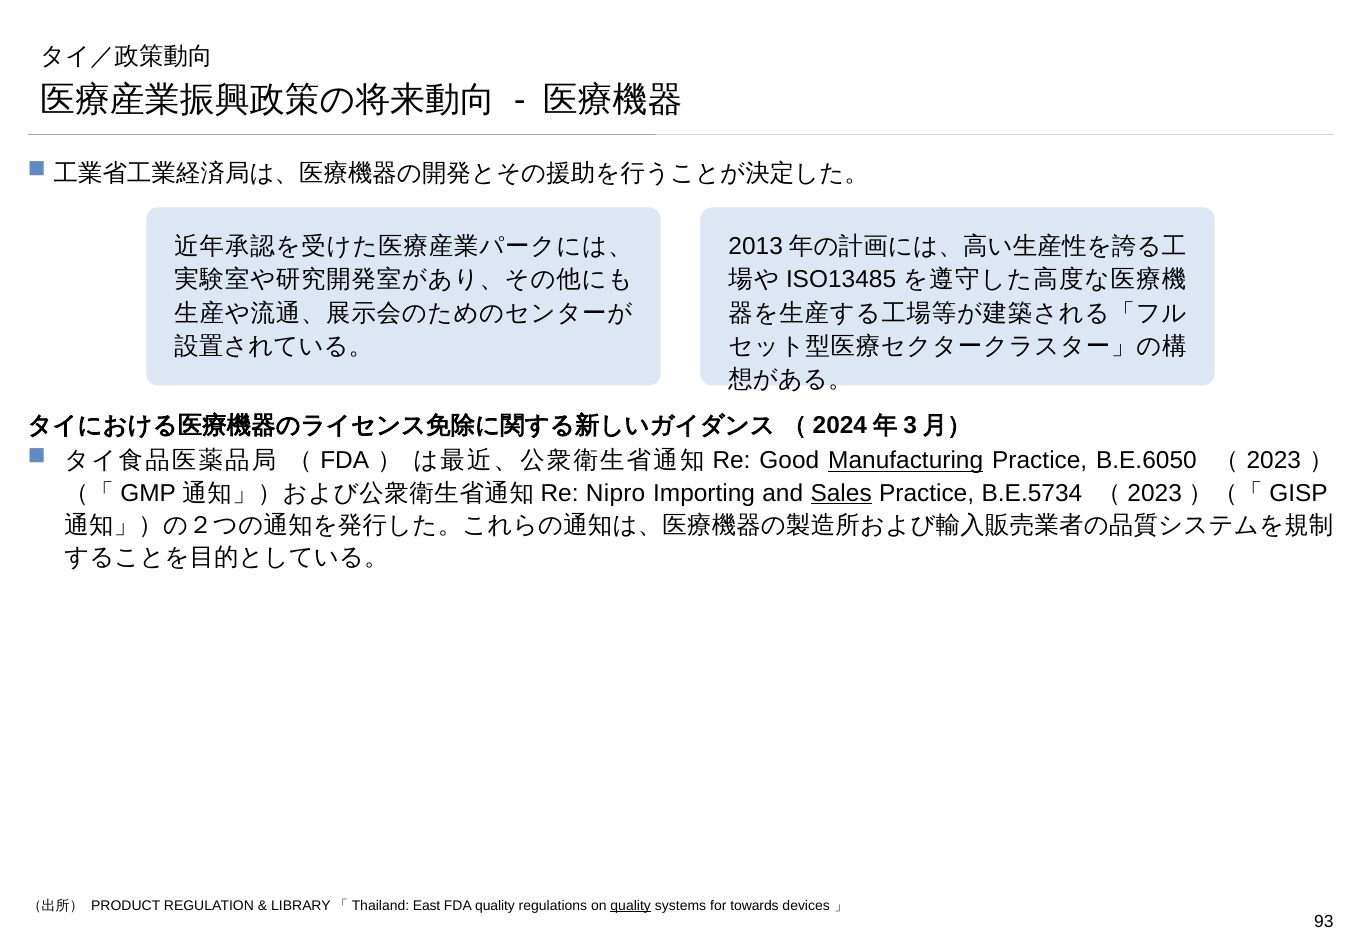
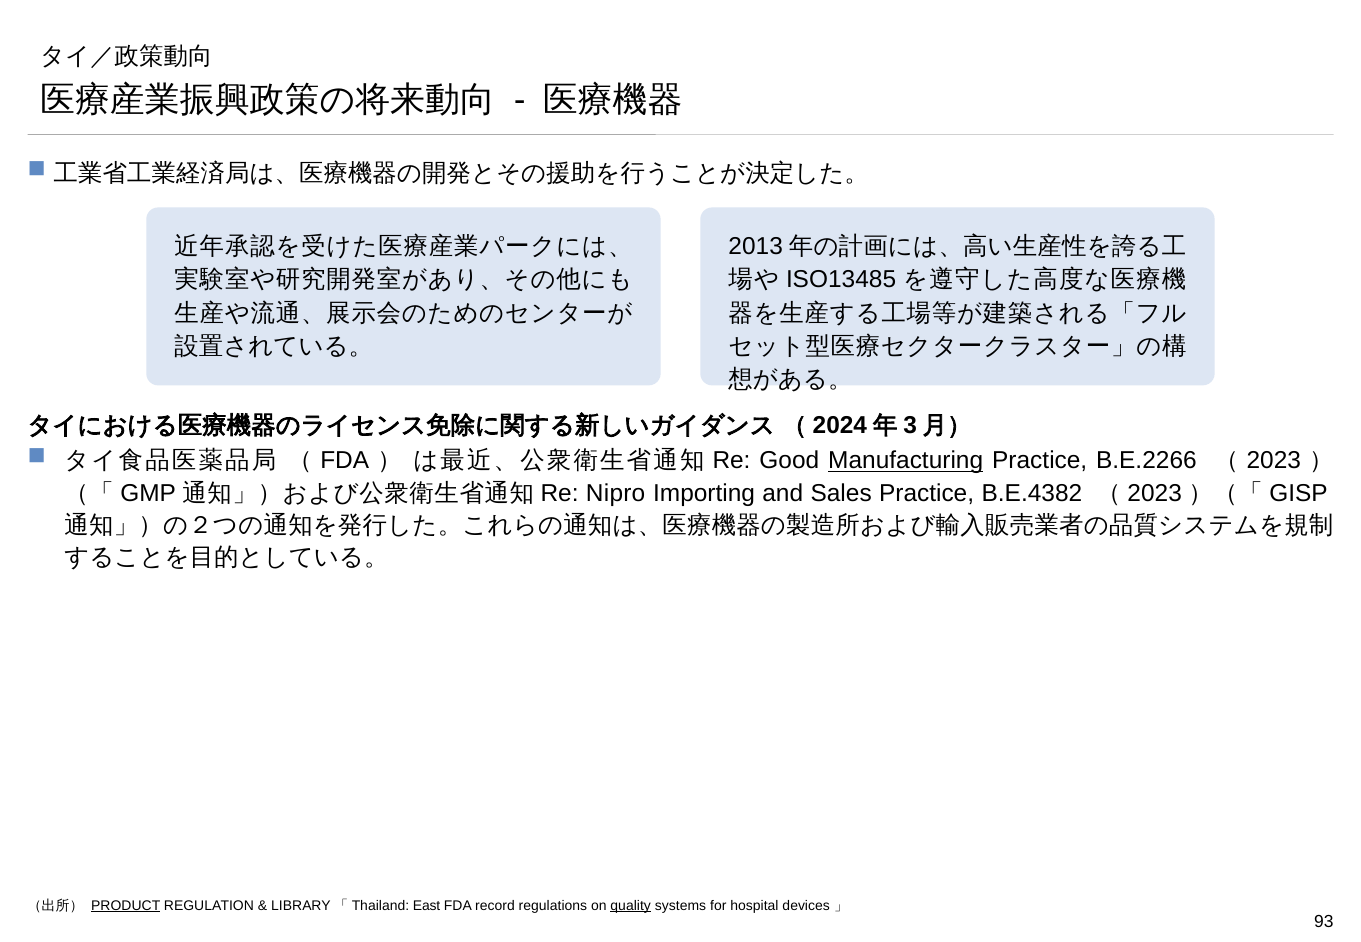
B.E.6050: B.E.6050 -> B.E.2266 (1146, 461)
Sales underline: present -> none (841, 493)
B.E.5734: B.E.5734 -> B.E.4382 (1032, 493)
PRODUCT underline: none -> present (126, 906)
FDA quality: quality -> record (495, 906)
towards: towards -> hospital (754, 906)
